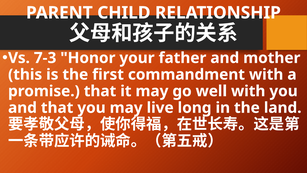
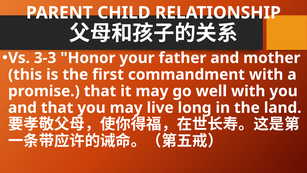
7-3: 7-3 -> 3-3 (45, 58)
